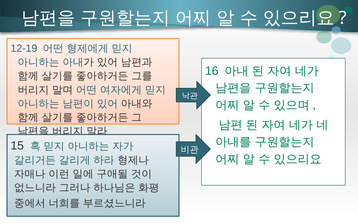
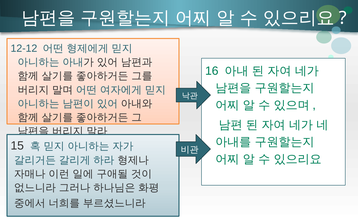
12-19: 12-19 -> 12-12 (24, 48)
